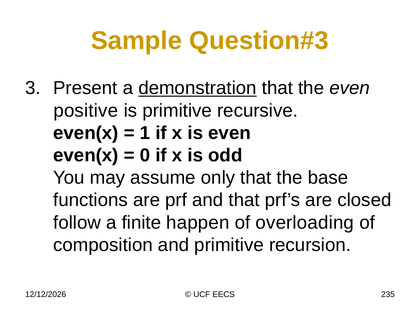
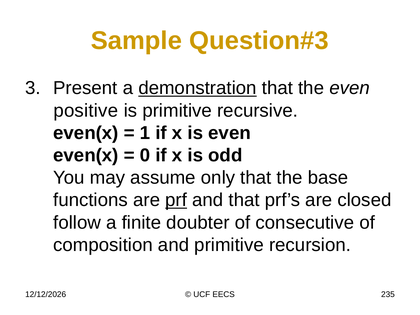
prf underline: none -> present (176, 200)
happen: happen -> doubter (198, 223)
overloading: overloading -> consecutive (305, 223)
